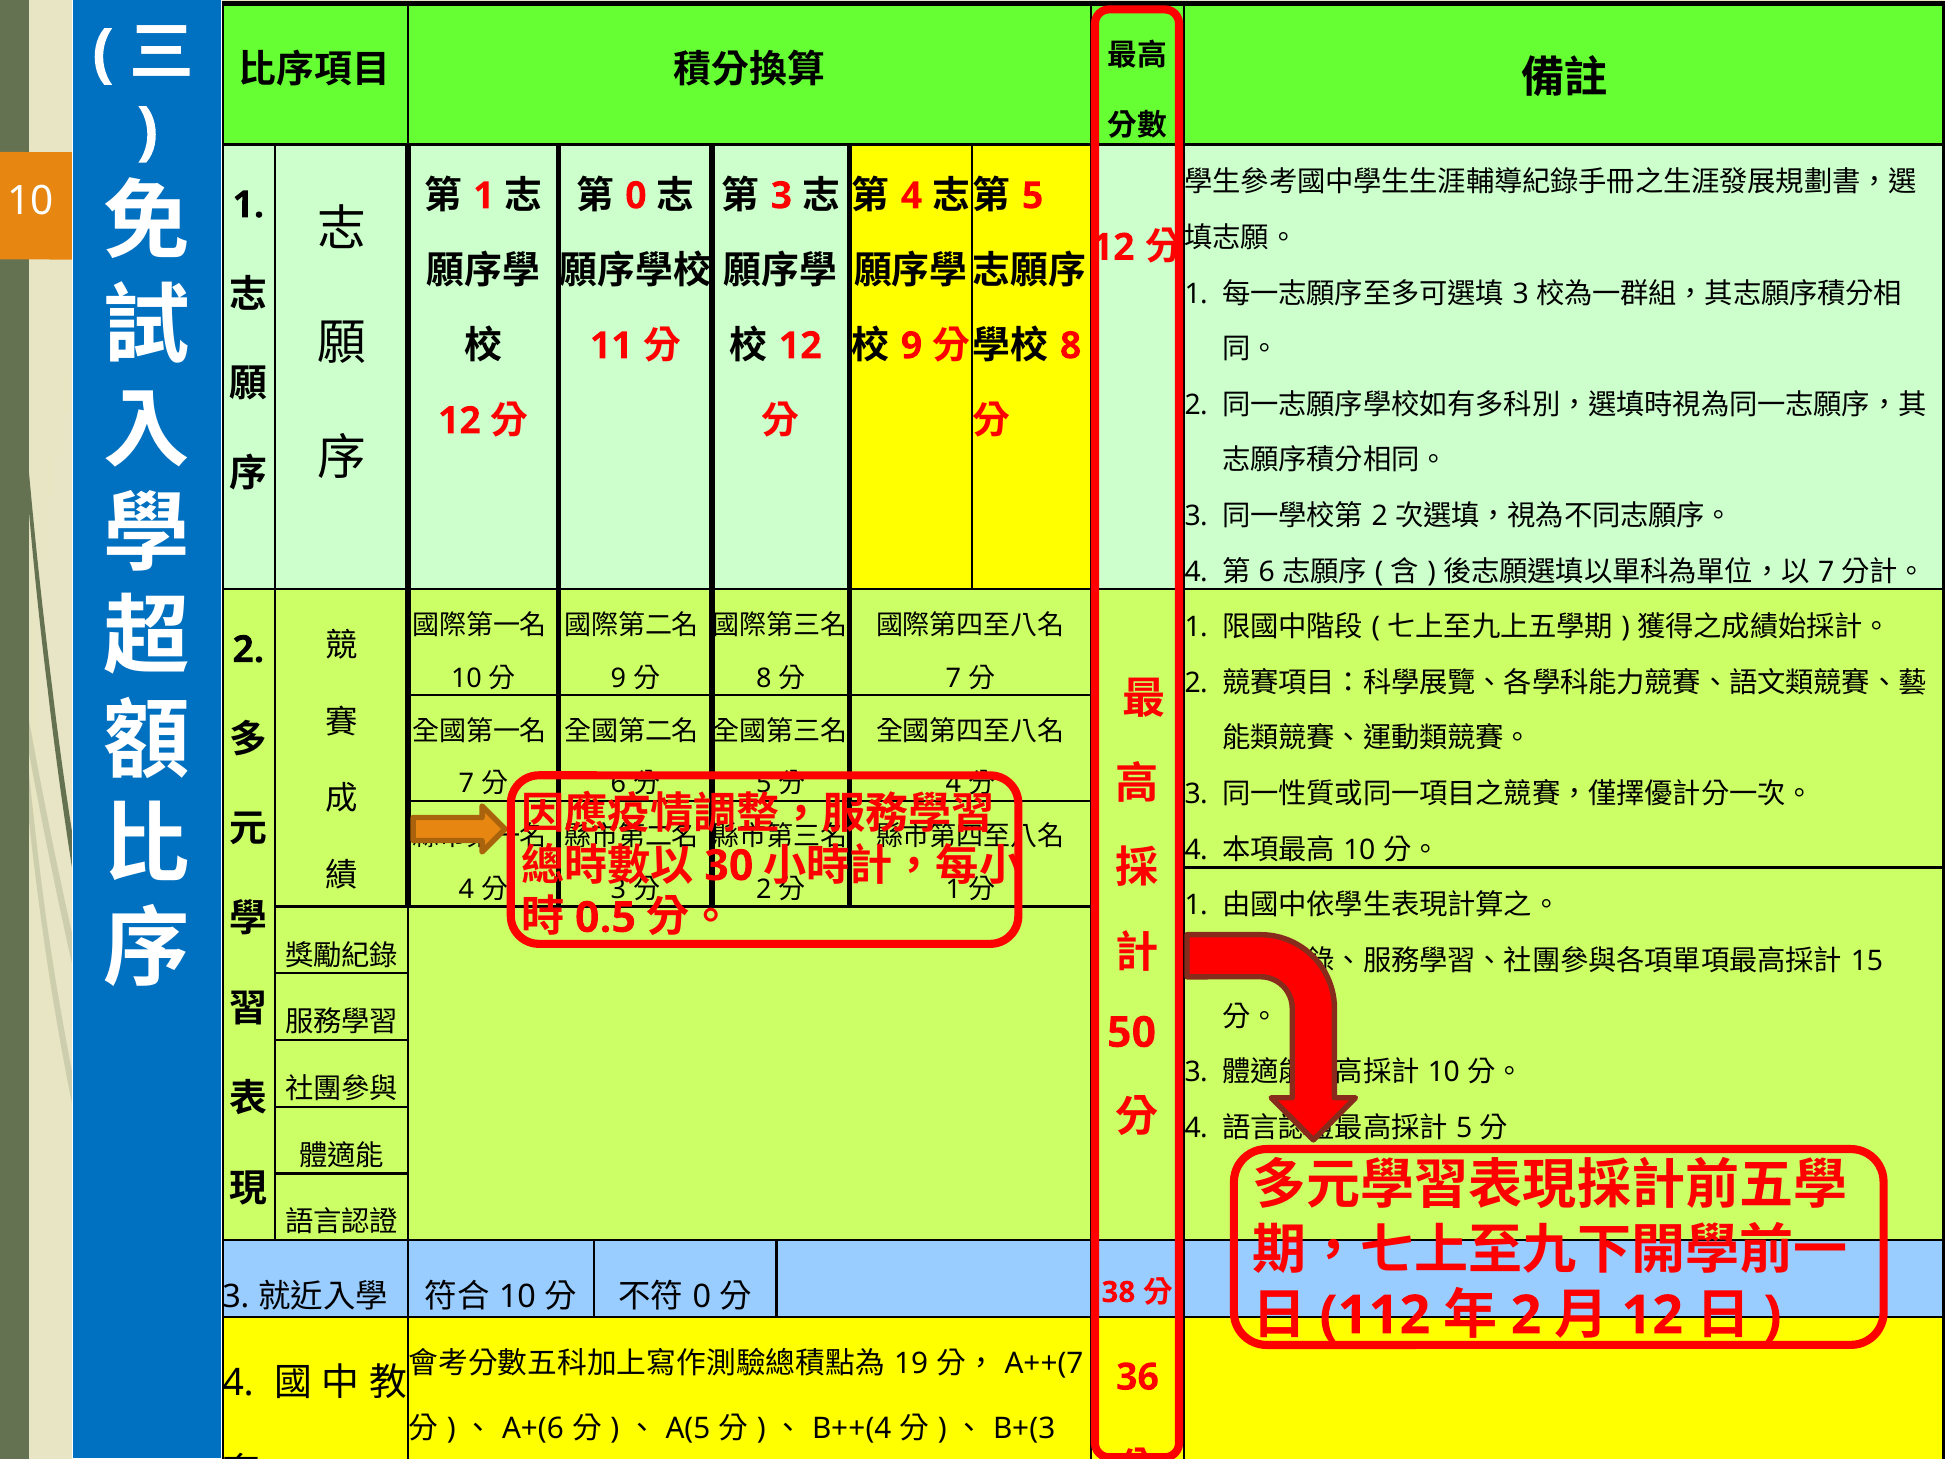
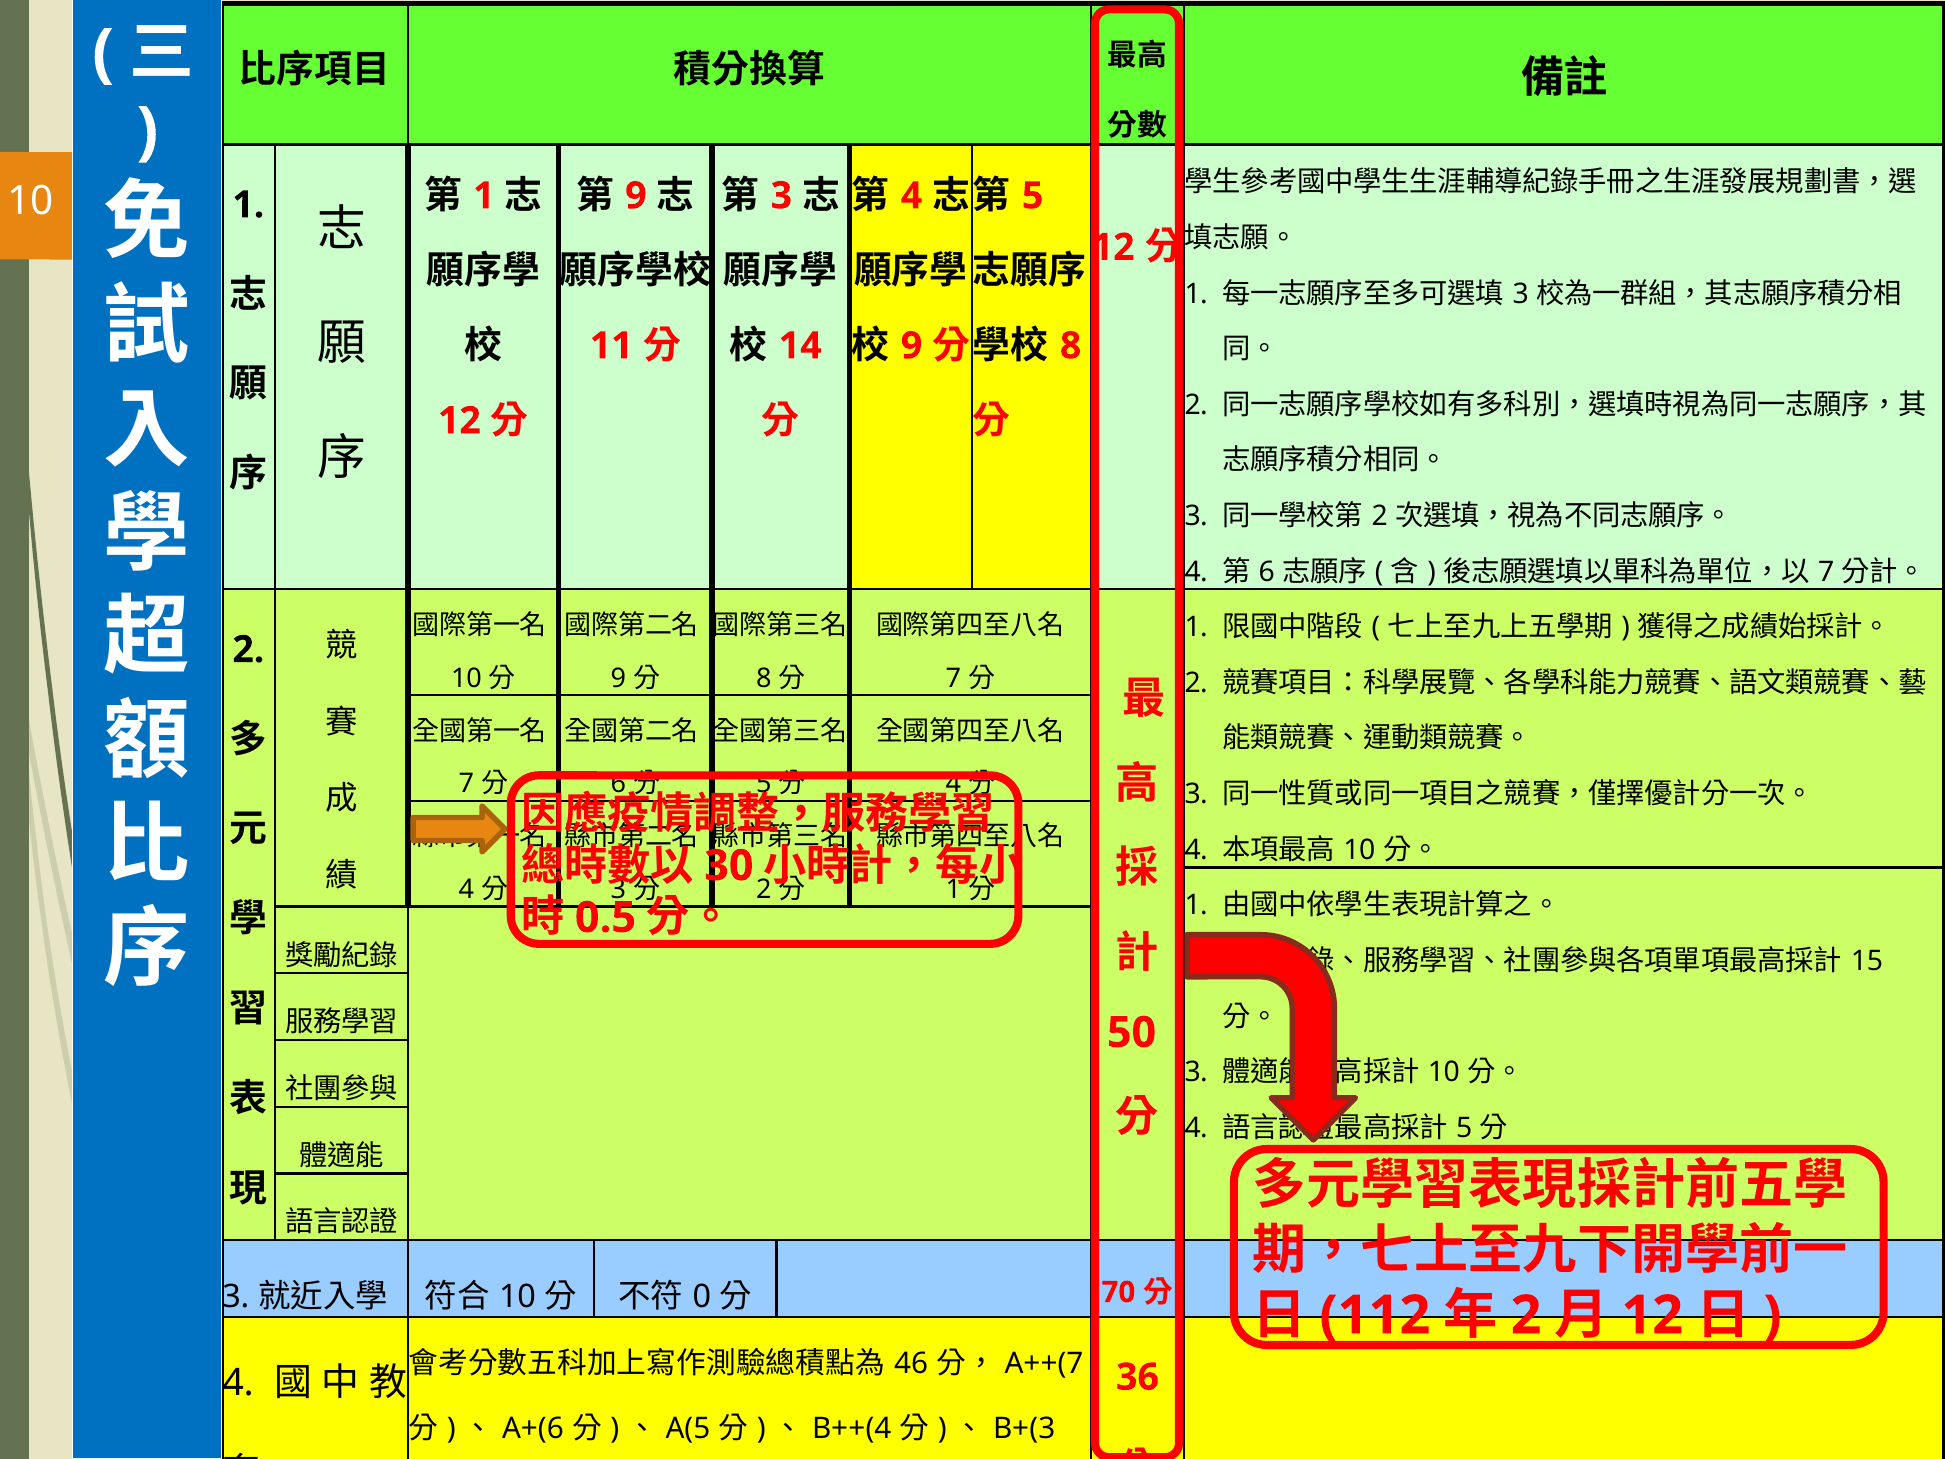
0: 0 -> 9 (636, 196)
12: 12 -> 14 (800, 346)
38: 38 -> 70 (1118, 1292)
19: 19 -> 46 (911, 1363)
